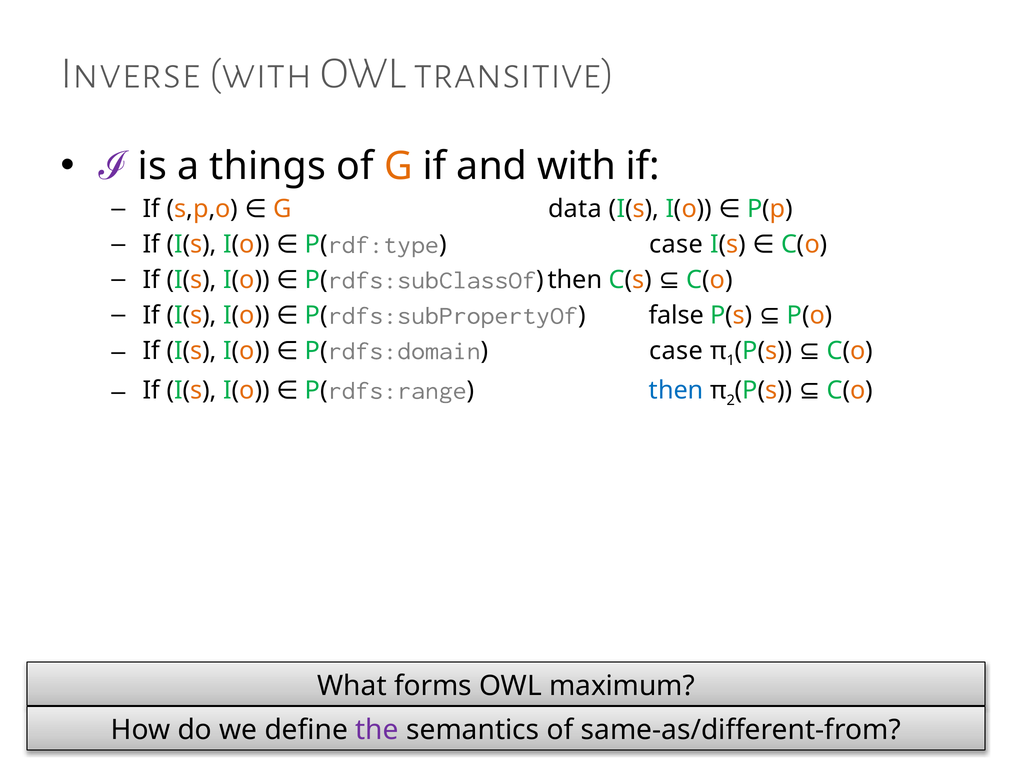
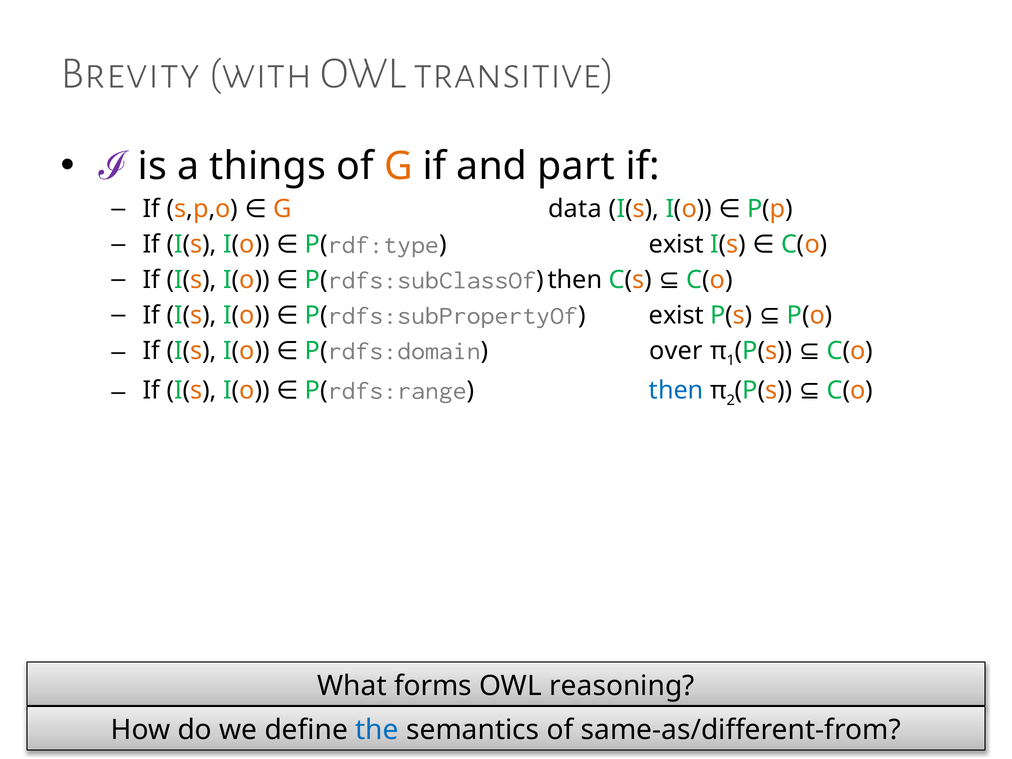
Inverse: Inverse -> Brevity (131, 73)
and with: with -> part (576, 166)
P(rdf:type case: case -> exist (676, 245)
P(rdfs:subPropertyOf false: false -> exist (676, 315)
P(rdfs:domain case: case -> over (676, 351)
maximum: maximum -> reasoning (622, 686)
the colour: purple -> blue (377, 730)
